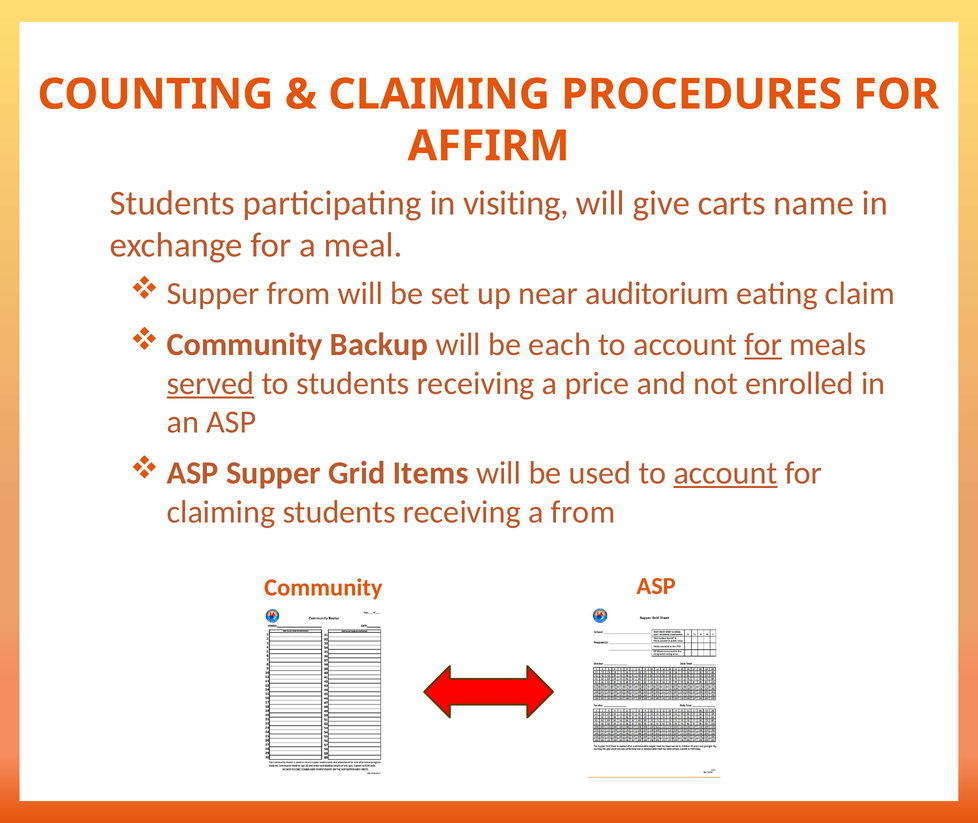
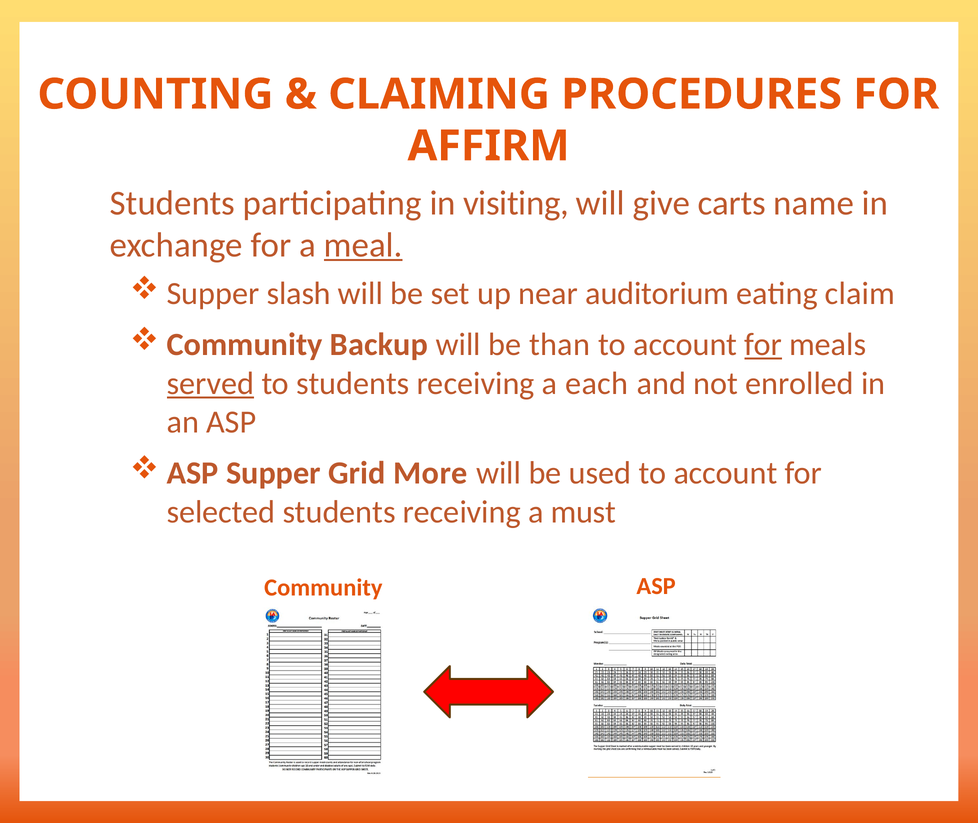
meal underline: none -> present (363, 245)
Supper from: from -> slash (299, 294)
each: each -> than (560, 345)
price: price -> each (597, 383)
Items: Items -> More (430, 473)
account underline: present -> none (725, 473)
claiming: claiming -> selected (221, 512)
a from: from -> must (583, 512)
